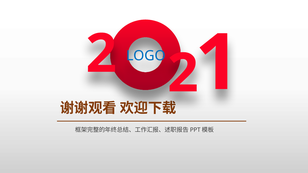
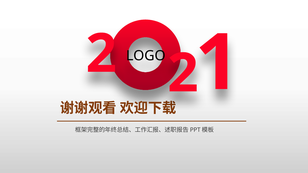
LOGO colour: blue -> black (146, 56)
